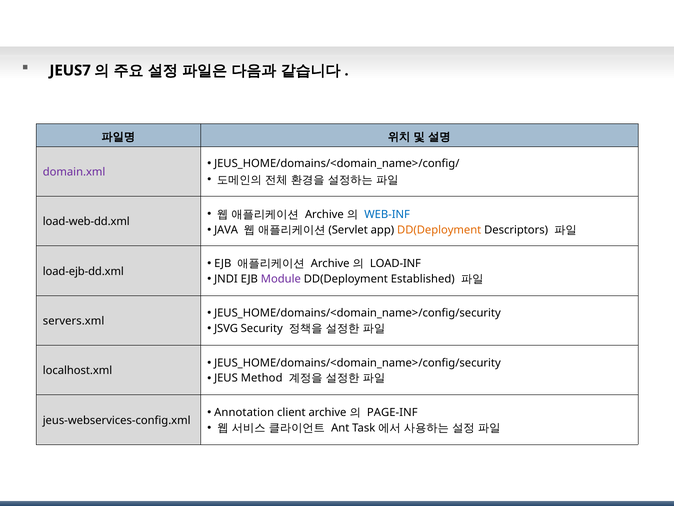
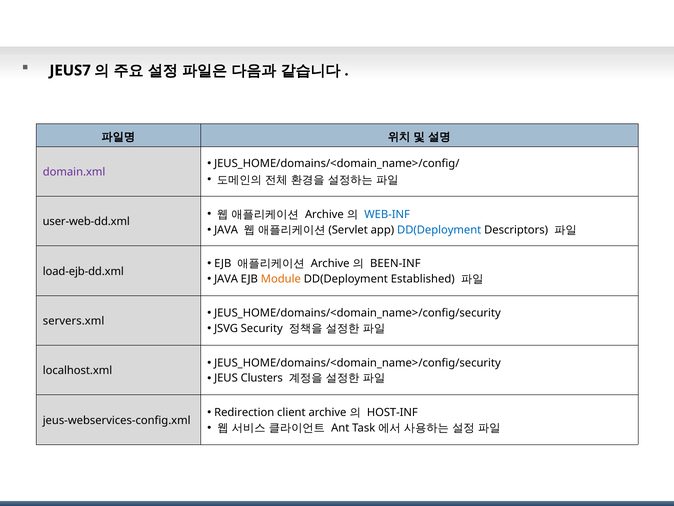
load-web-dd.xml: load-web-dd.xml -> user-web-dd.xml (86, 221)
DD(Deployment colour: orange -> blue (439, 230)
LOAD-INF: LOAD-INF -> BEEN-INF (395, 263)
JNDI: JNDI -> JAVA (226, 279)
Module colour: purple -> orange (281, 279)
Method: Method -> Clusters (262, 378)
Annotation: Annotation -> Redirection (244, 412)
PAGE-INF: PAGE-INF -> HOST-INF (392, 412)
